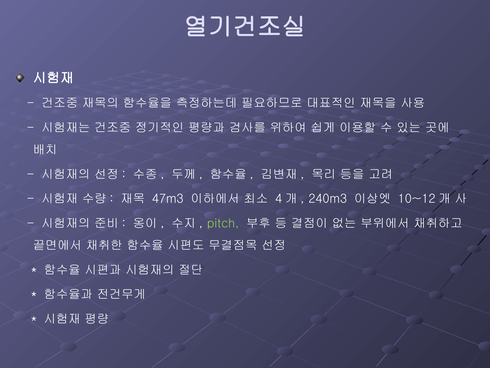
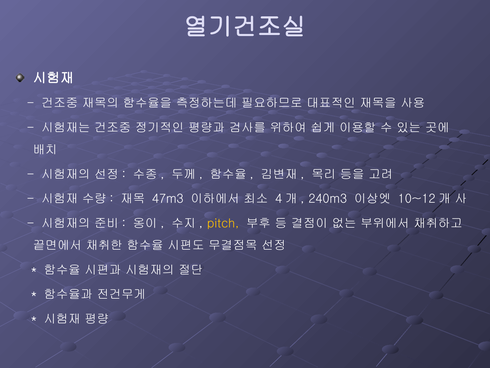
pitch colour: light green -> yellow (223, 223)
